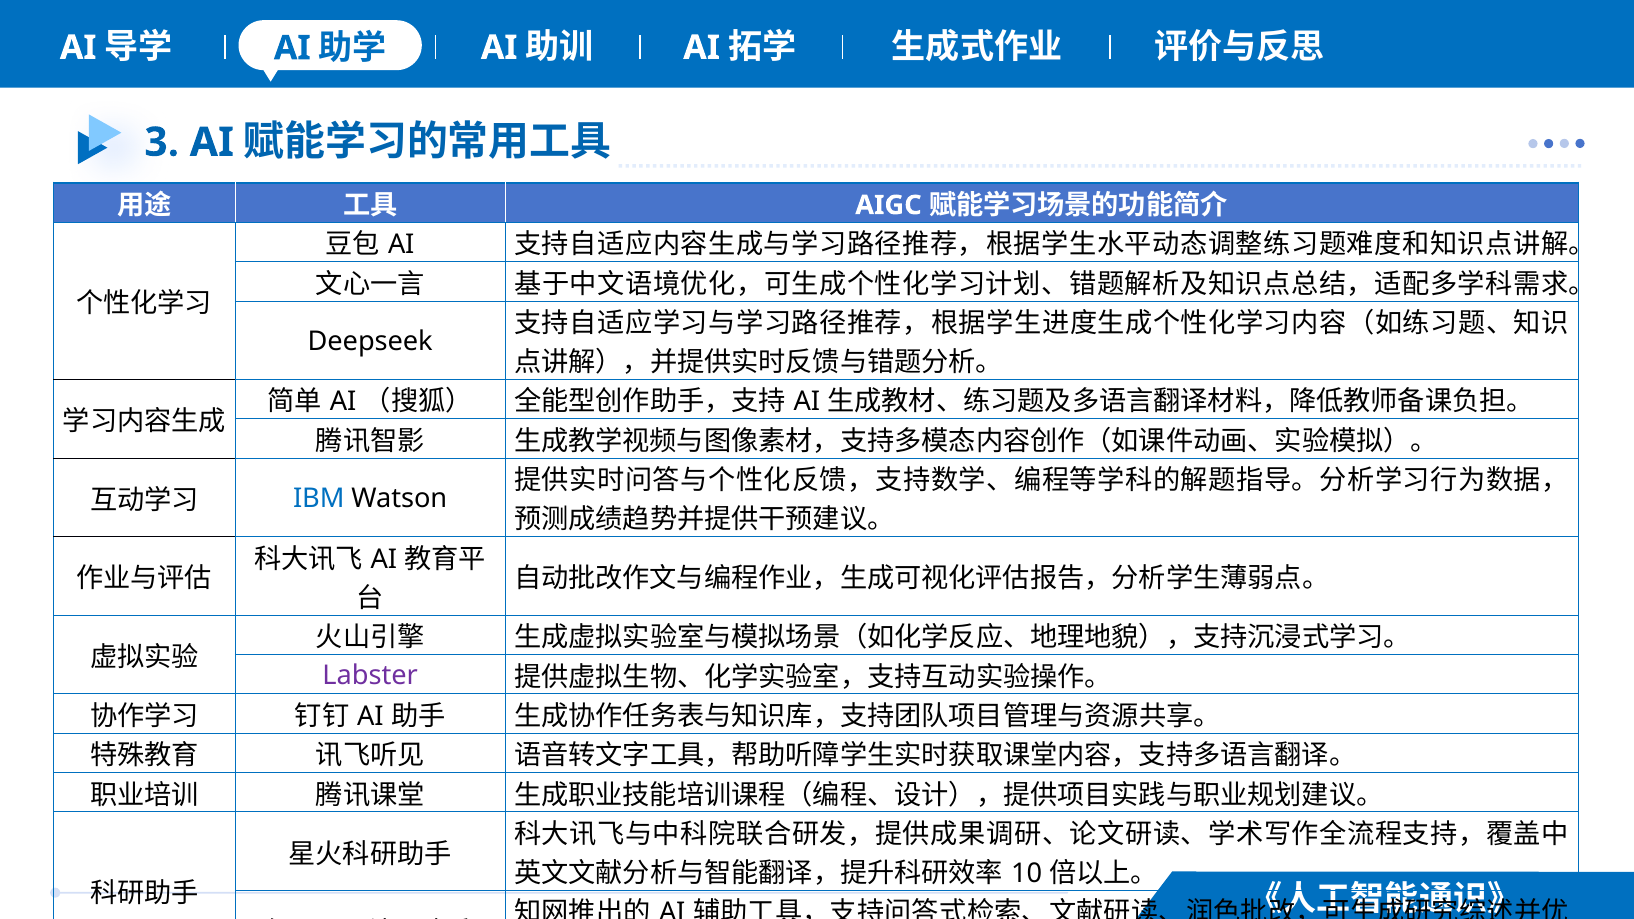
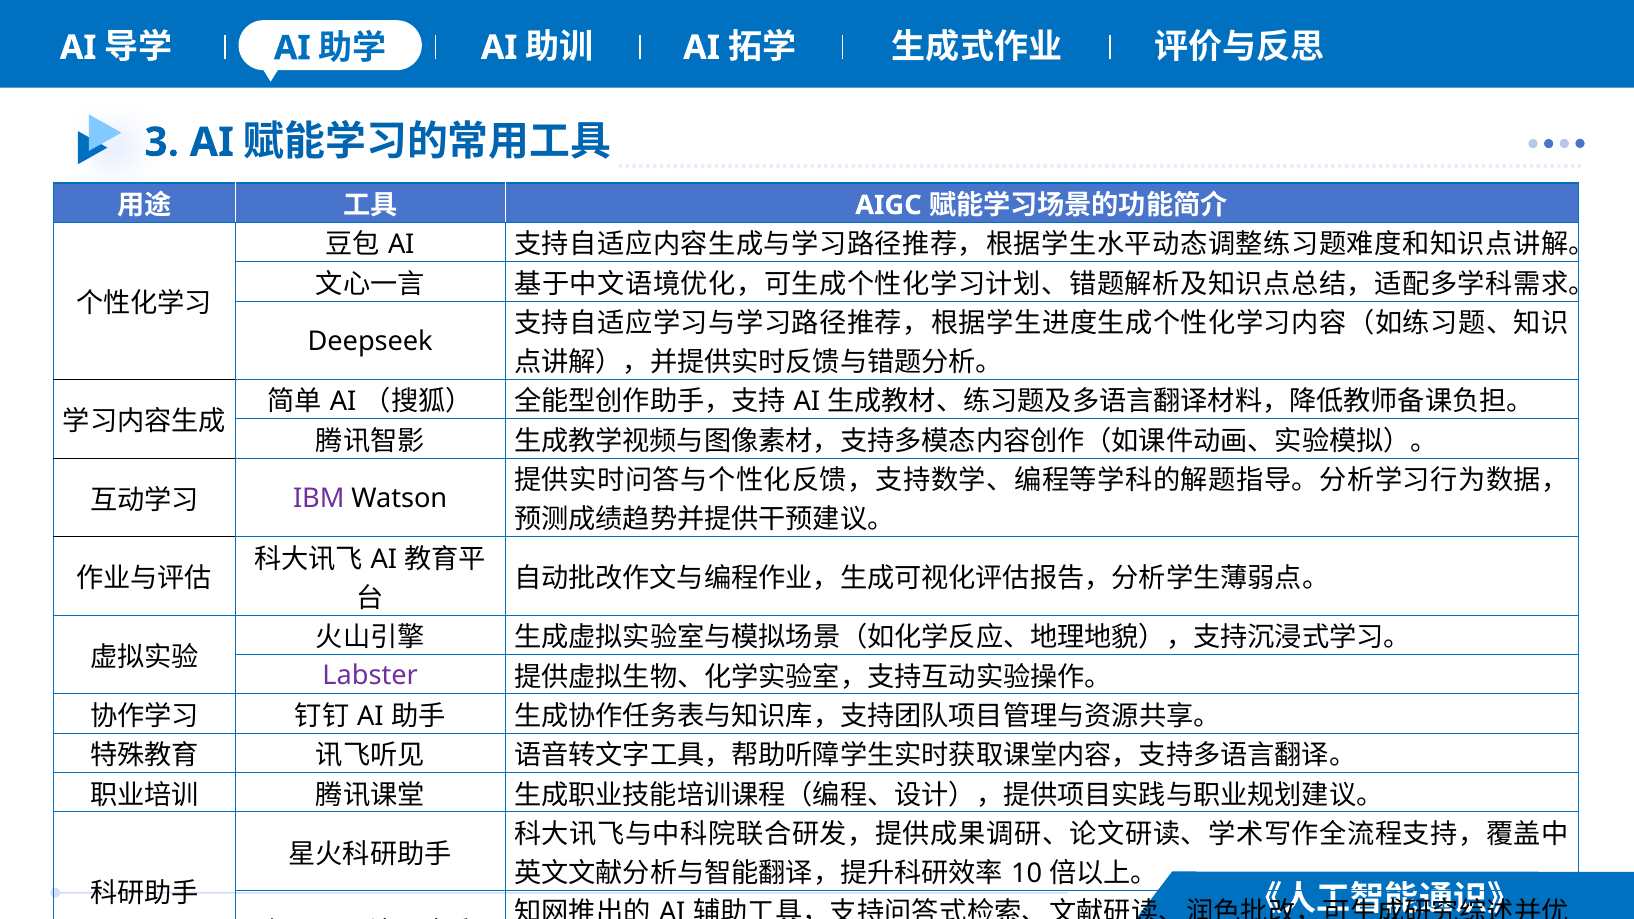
IBM colour: blue -> purple (319, 499)
